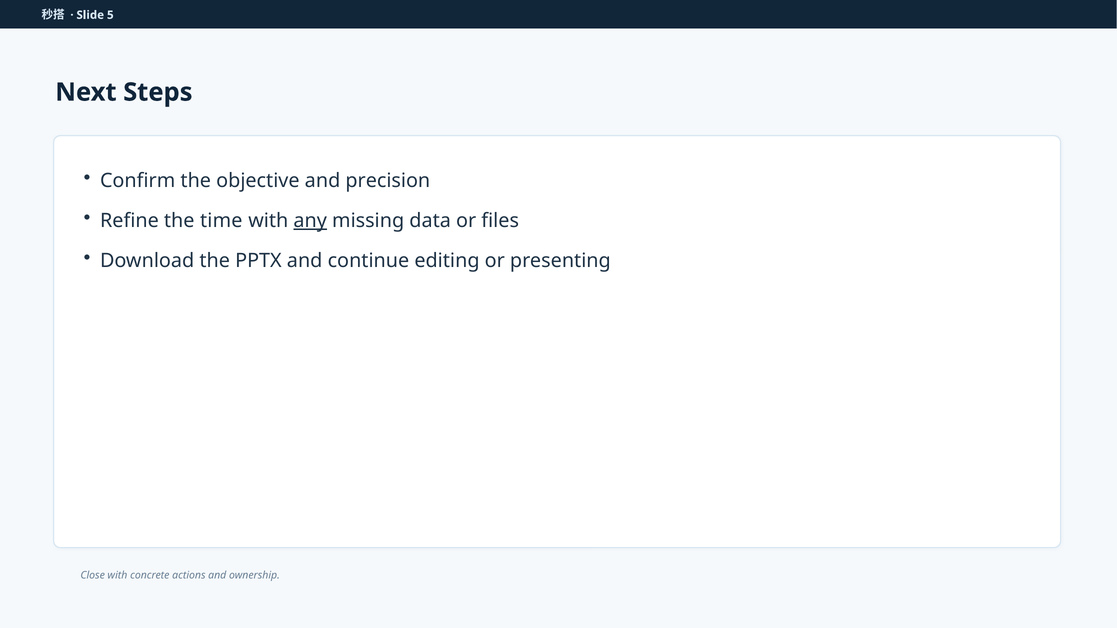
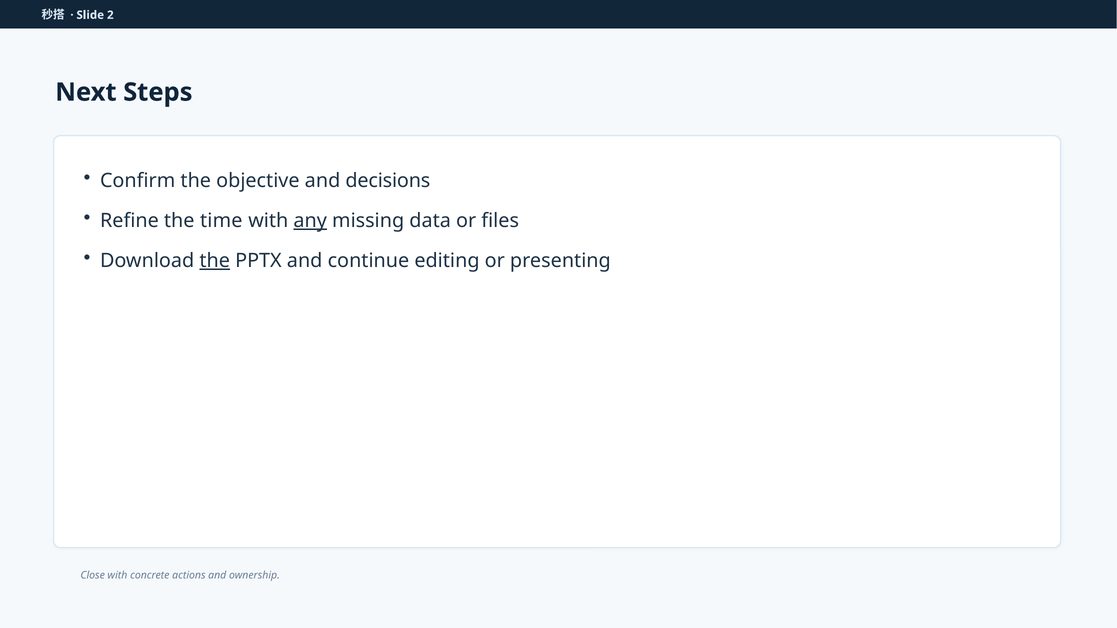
5: 5 -> 2 (110, 15)
precision: precision -> decisions (388, 181)
the underline: none -> present (215, 261)
